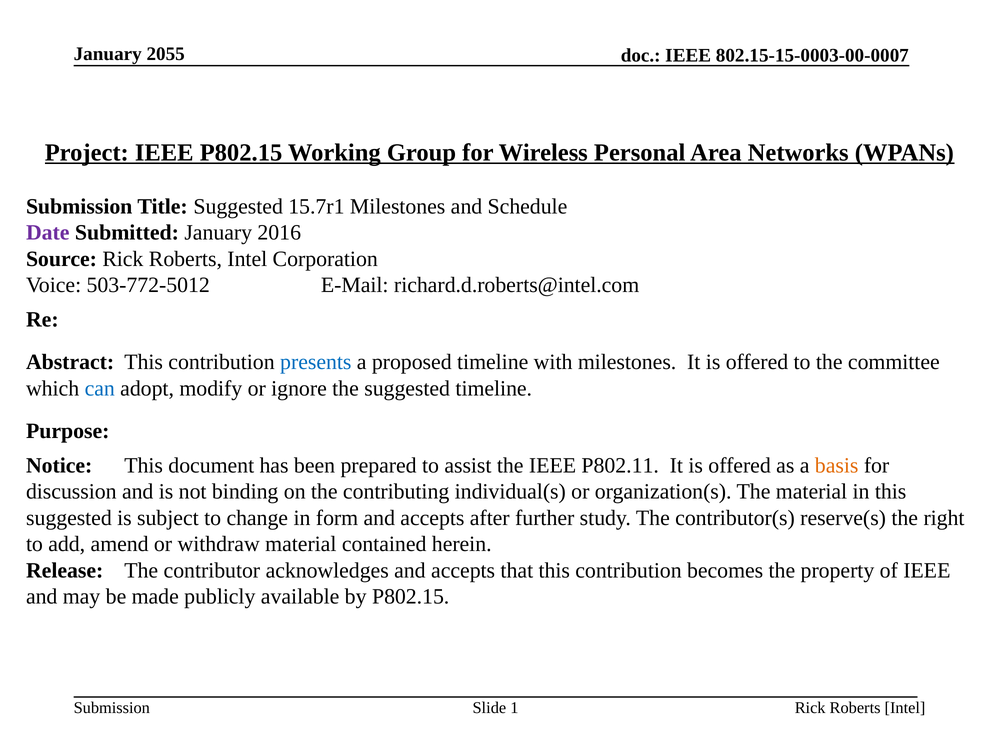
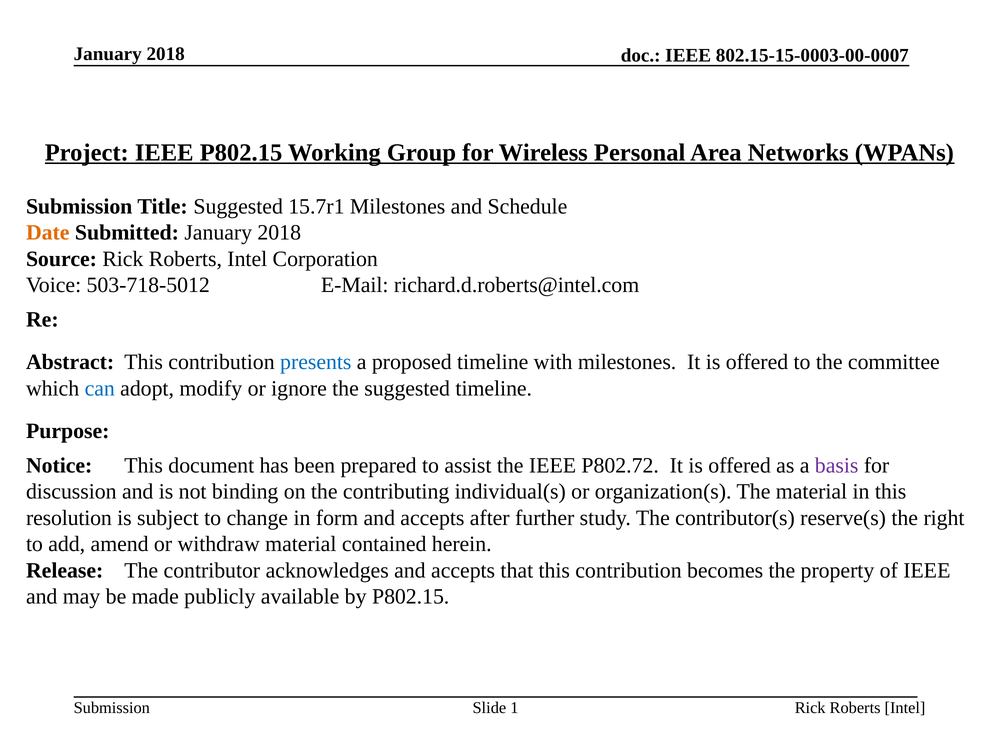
2055: 2055 -> 2018 (166, 54)
Date colour: purple -> orange (48, 232)
Submitted January 2016: 2016 -> 2018 (279, 232)
503-772-5012: 503-772-5012 -> 503-718-5012 (148, 285)
P802.11: P802.11 -> P802.72 (620, 465)
basis colour: orange -> purple (837, 465)
suggested: suggested -> resolution (69, 517)
